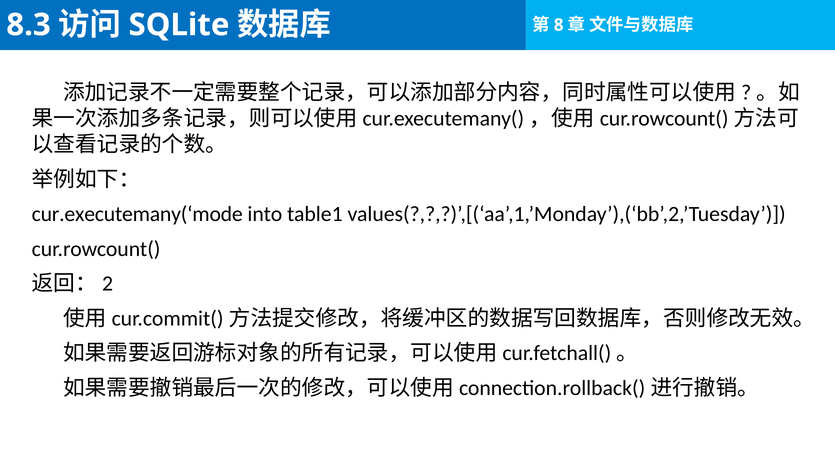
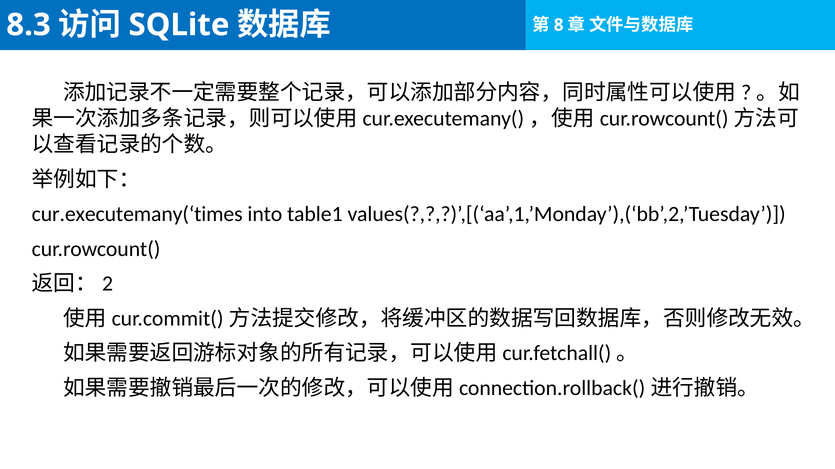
cur.executemany(‘mode: cur.executemany(‘mode -> cur.executemany(‘times (137, 214)
